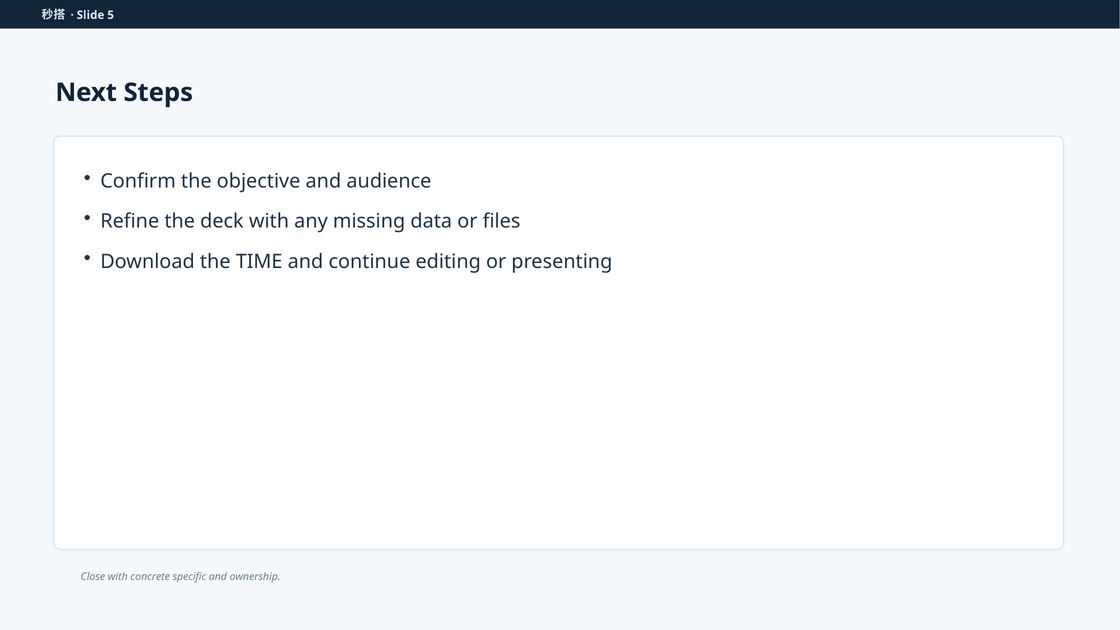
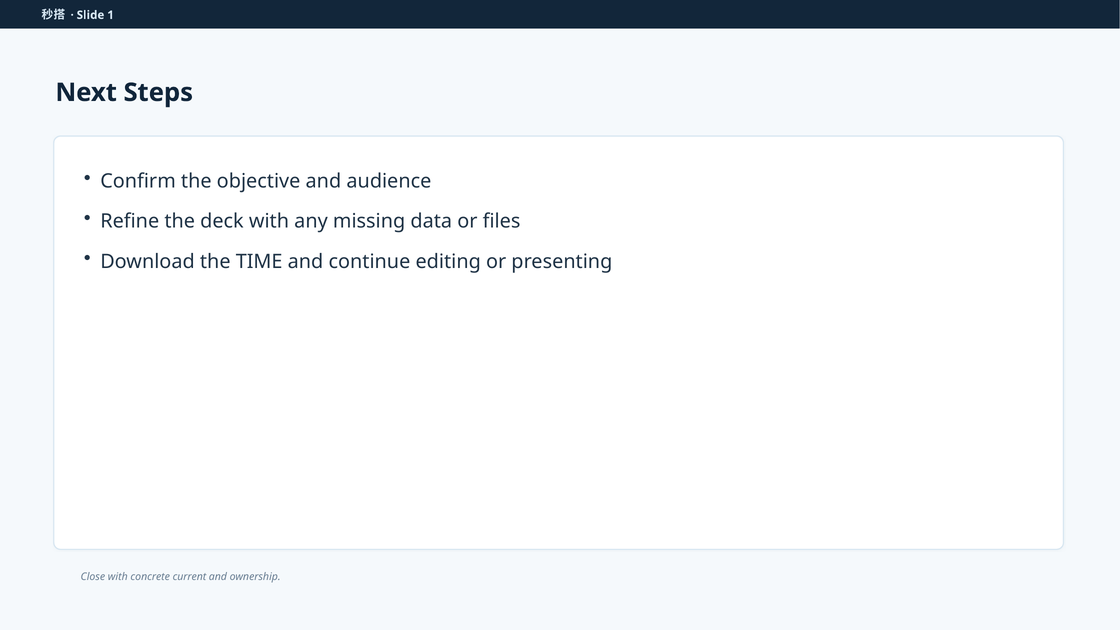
5: 5 -> 1 (111, 15)
specific: specific -> current (189, 577)
